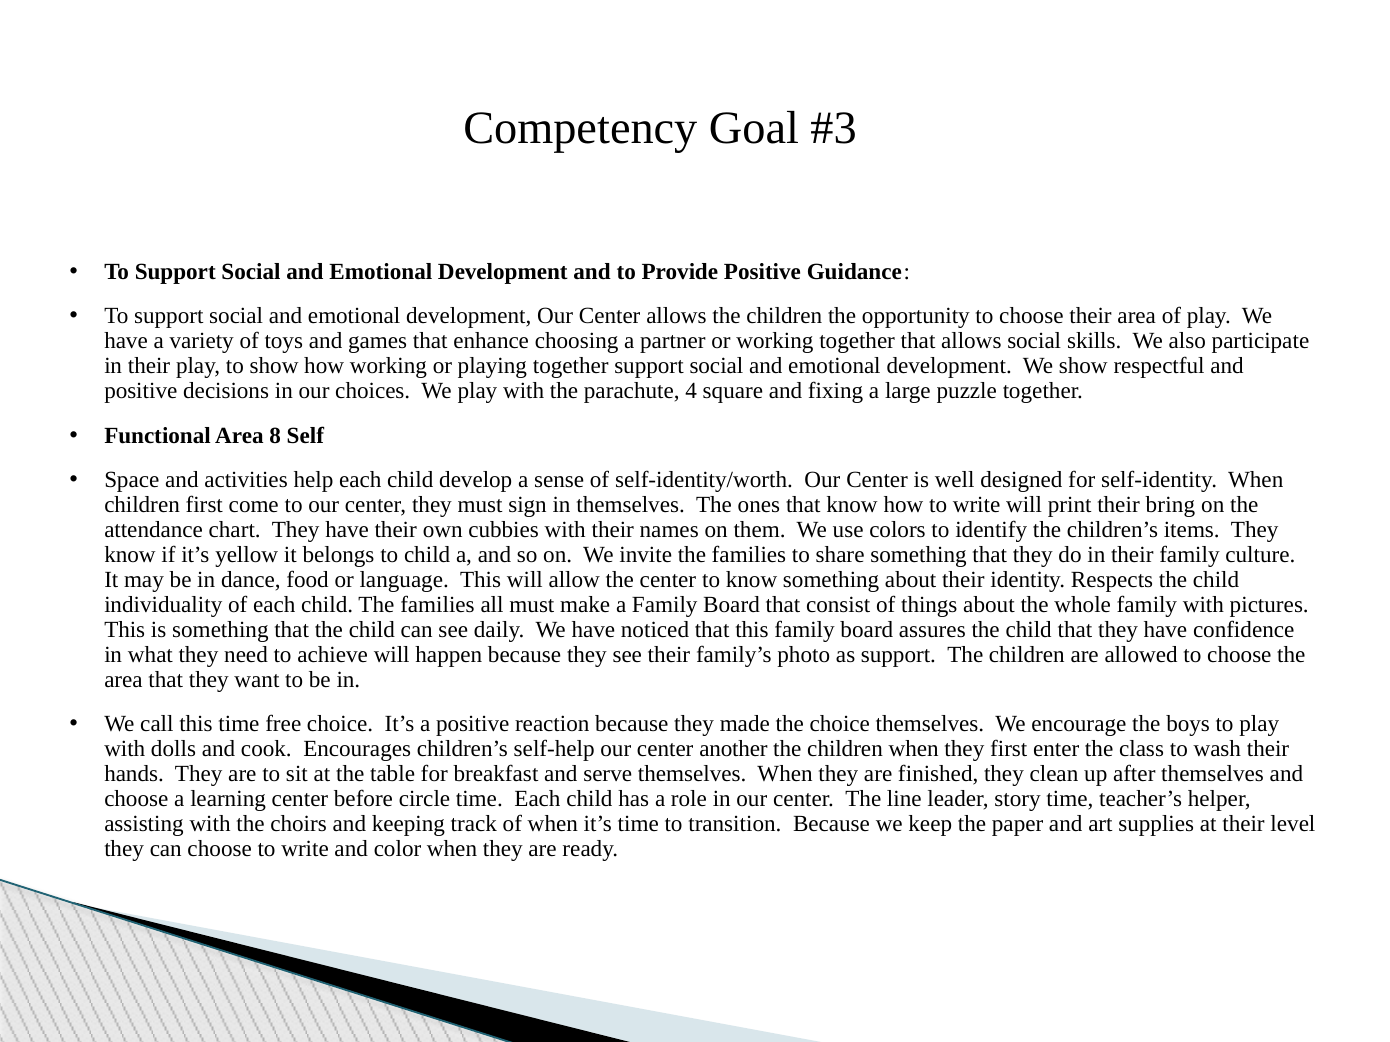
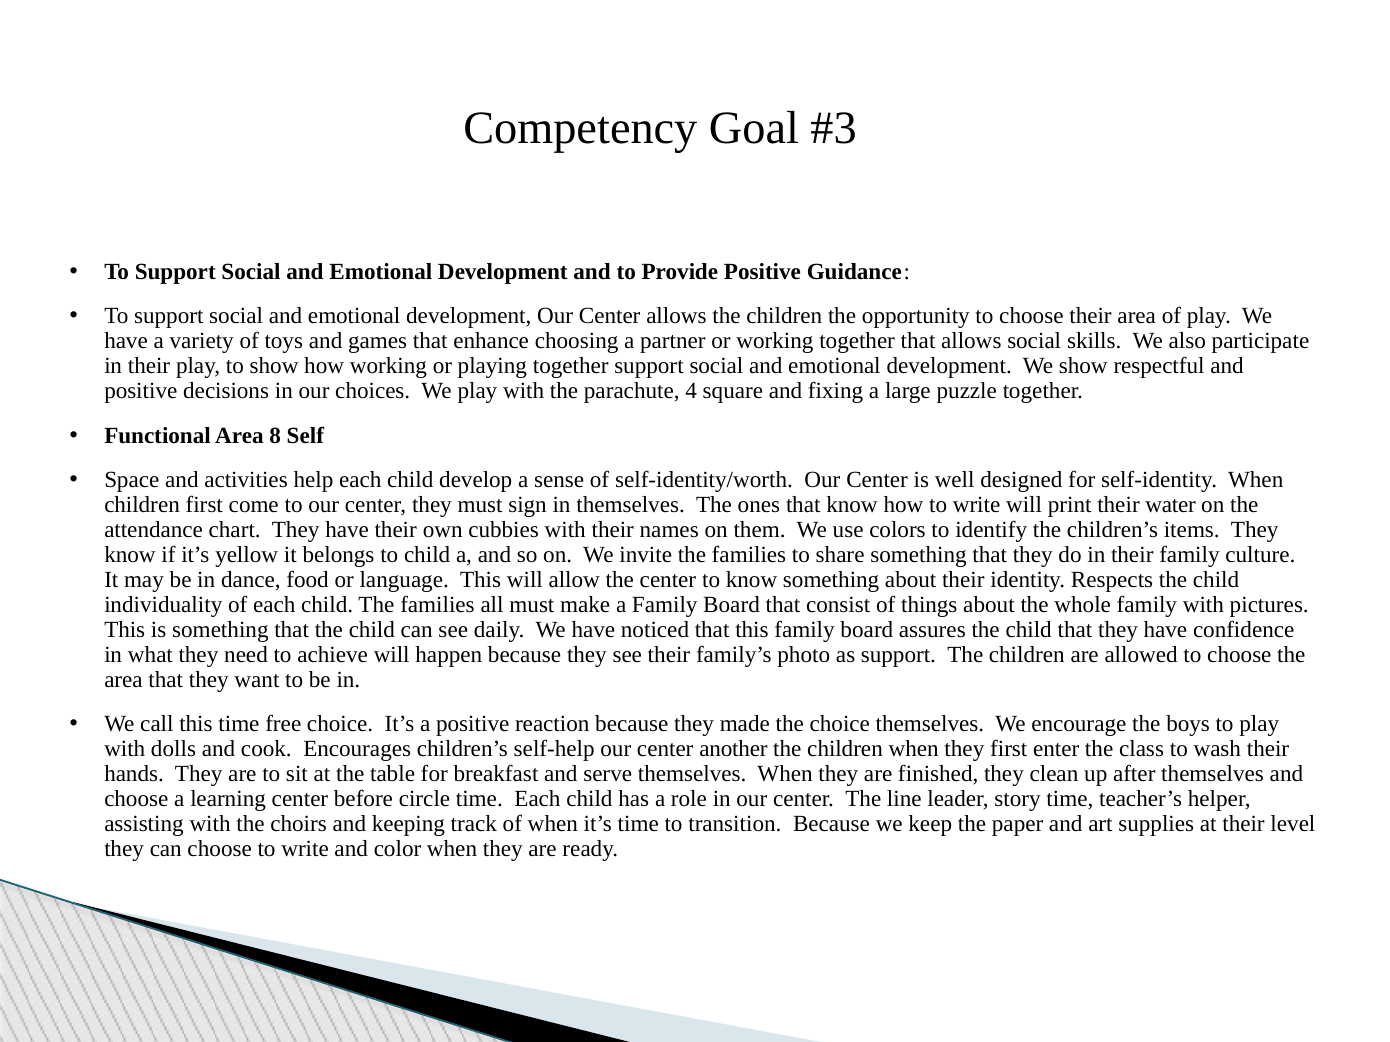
bring: bring -> water (1171, 505)
